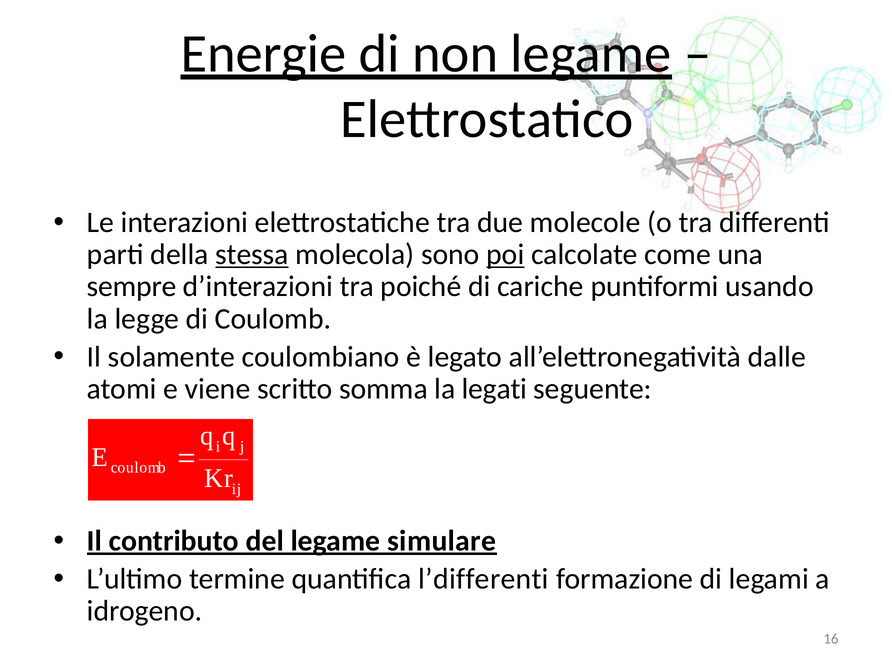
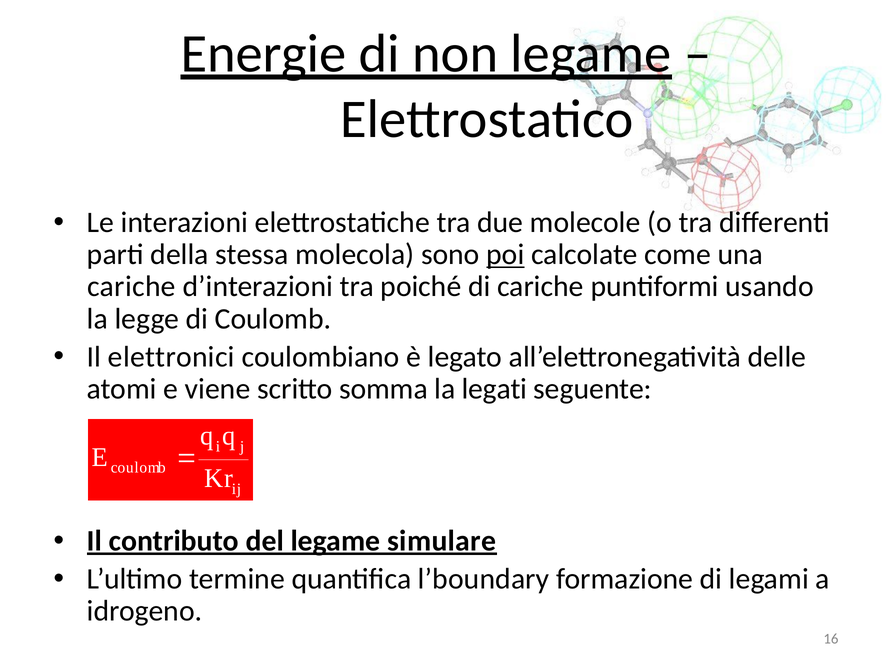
stessa underline: present -> none (252, 255)
sempre: sempre -> cariche (131, 287)
solamente: solamente -> elettronici (171, 357)
dalle: dalle -> delle (777, 357)
l’differenti: l’differenti -> l’boundary (484, 579)
